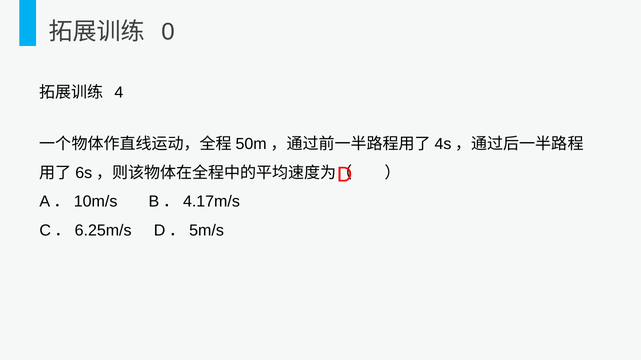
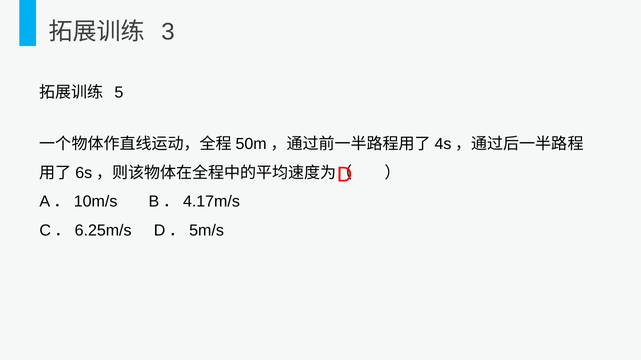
0: 0 -> 3 (168, 32)
4: 4 -> 5 (119, 93)
